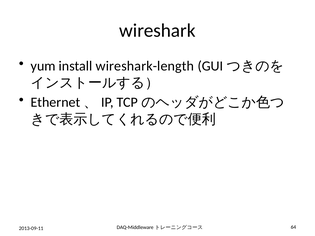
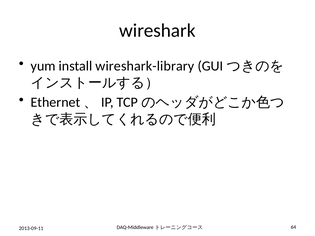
wireshark-length: wireshark-length -> wireshark-library (145, 66)
